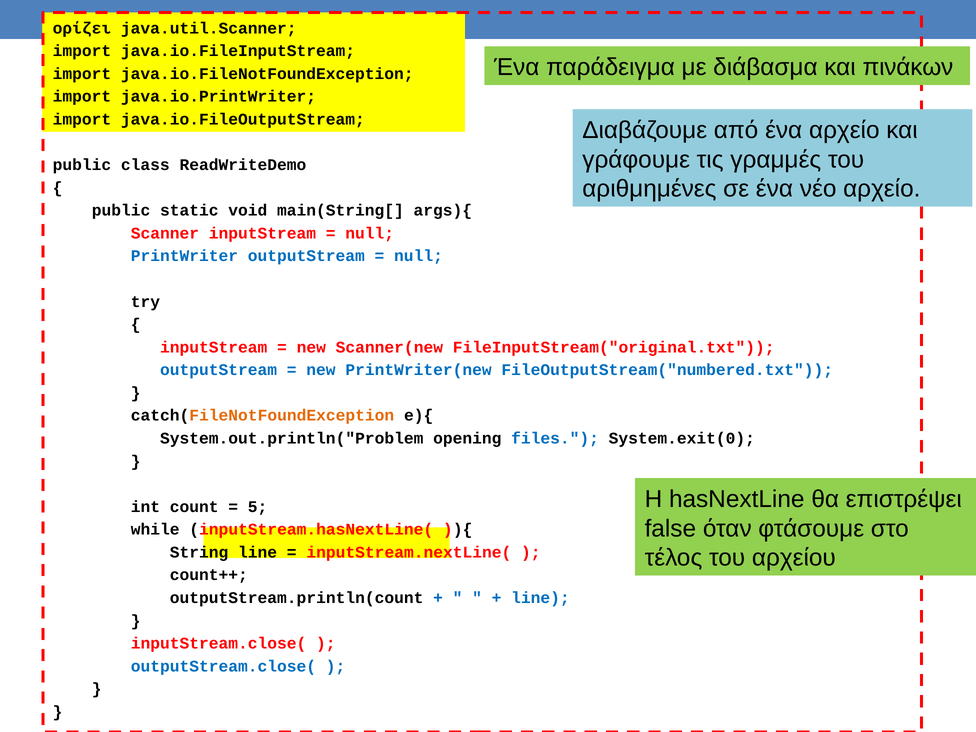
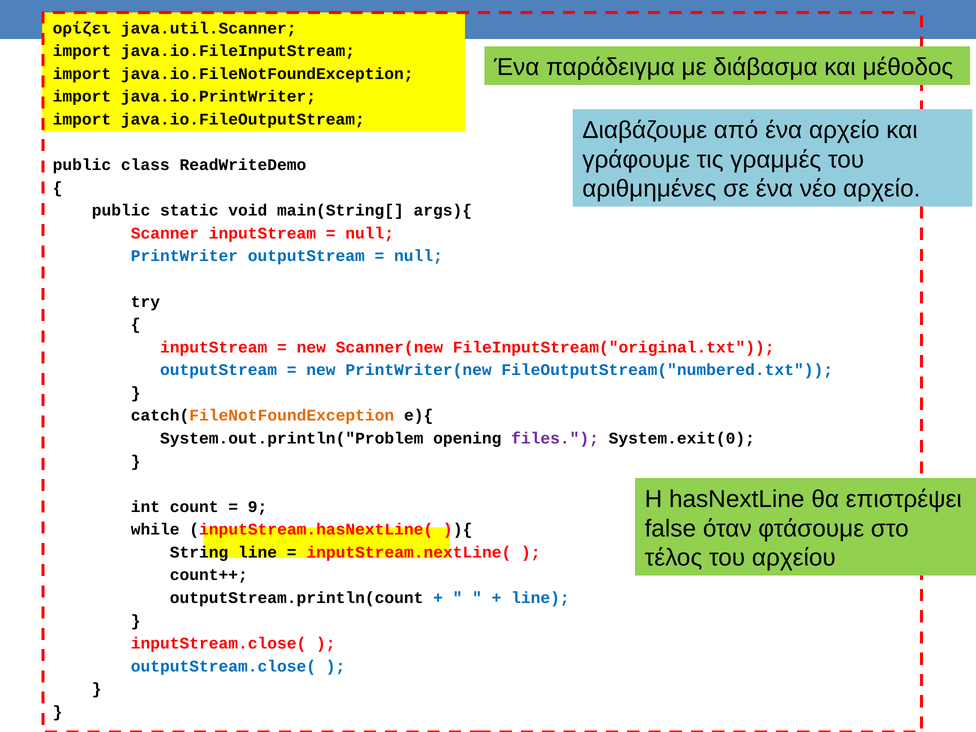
πινάκων: πινάκων -> μέθοδος (908, 67)
files colour: blue -> purple (555, 438)
5: 5 -> 9 (258, 507)
